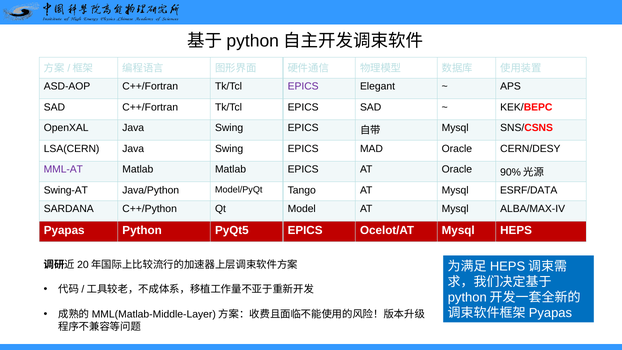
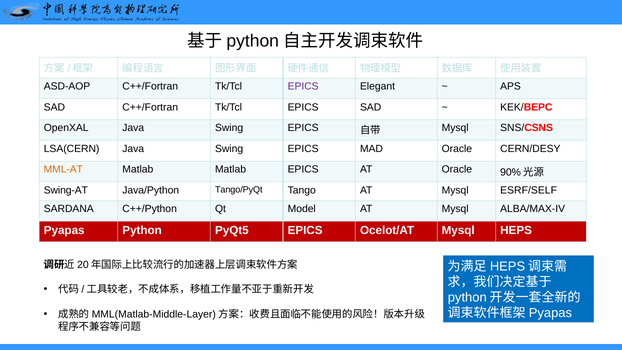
MML-AT colour: purple -> orange (63, 169)
Model/PyQt: Model/PyQt -> Tango/PyQt (239, 189)
ESRF/DATA: ESRF/DATA -> ESRF/SELF (529, 190)
